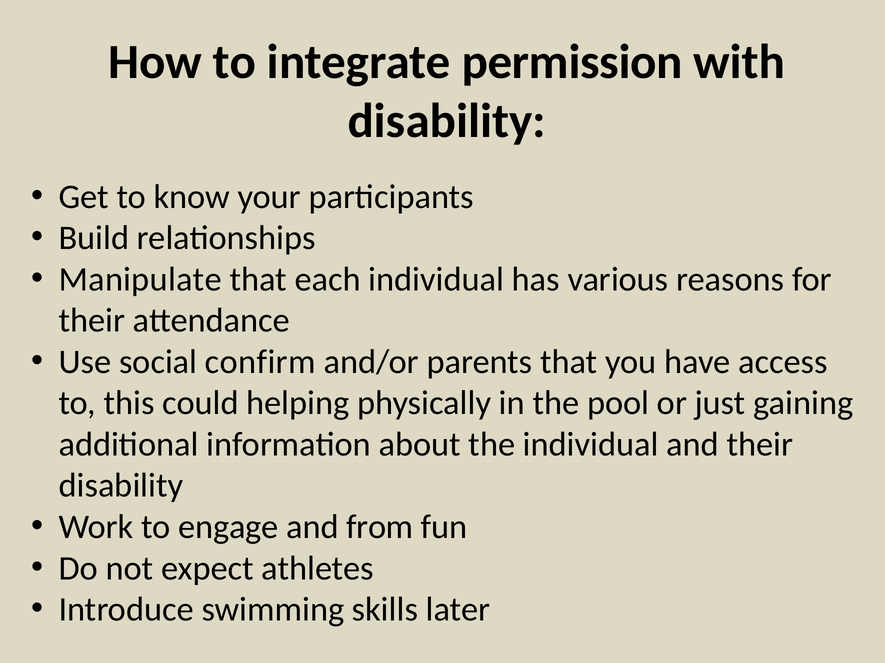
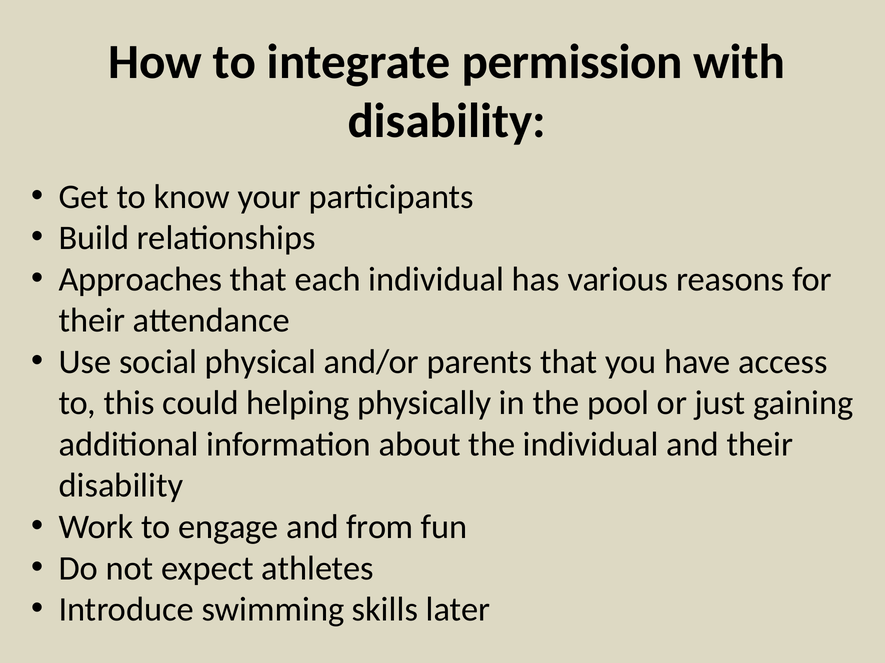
Manipulate: Manipulate -> Approaches (140, 280)
confirm: confirm -> physical (261, 362)
